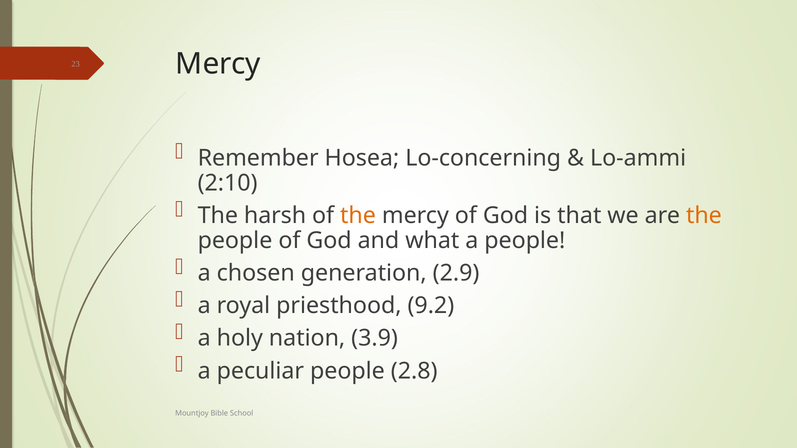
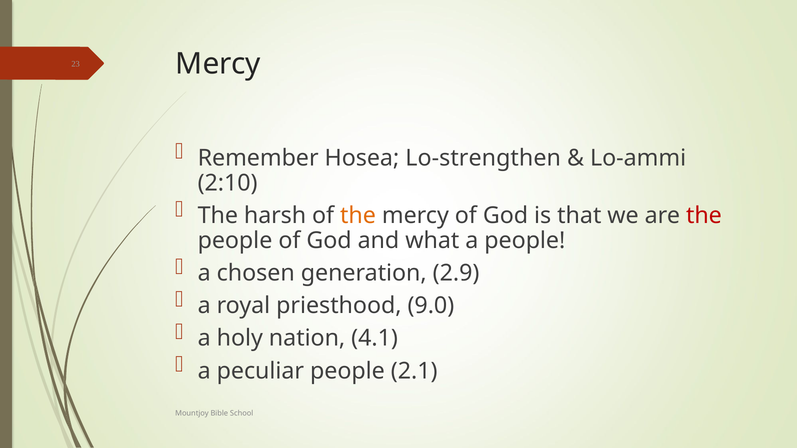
Lo-concerning: Lo-concerning -> Lo-strengthen (483, 158)
the colour: orange -> red (704, 216)
9.2: 9.2 -> 9.0 (431, 306)
3.9: 3.9 -> 4.1 (375, 339)
2.8: 2.8 -> 2.1 (414, 371)
